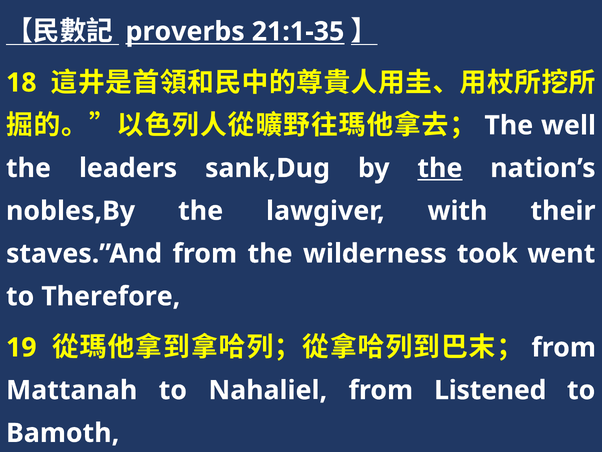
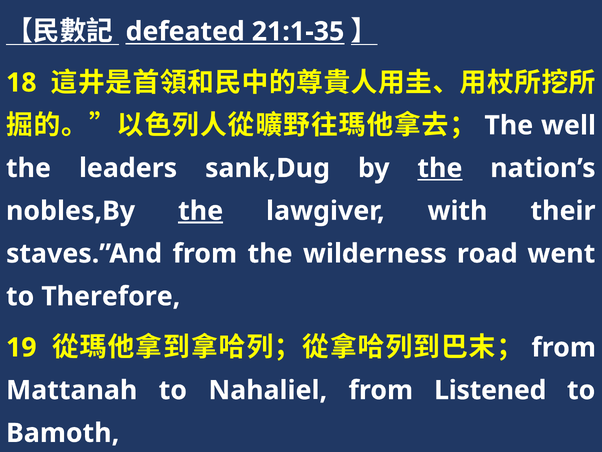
proverbs: proverbs -> defeated (185, 32)
the underline: none -> present (201, 211)
took: took -> road (487, 253)
